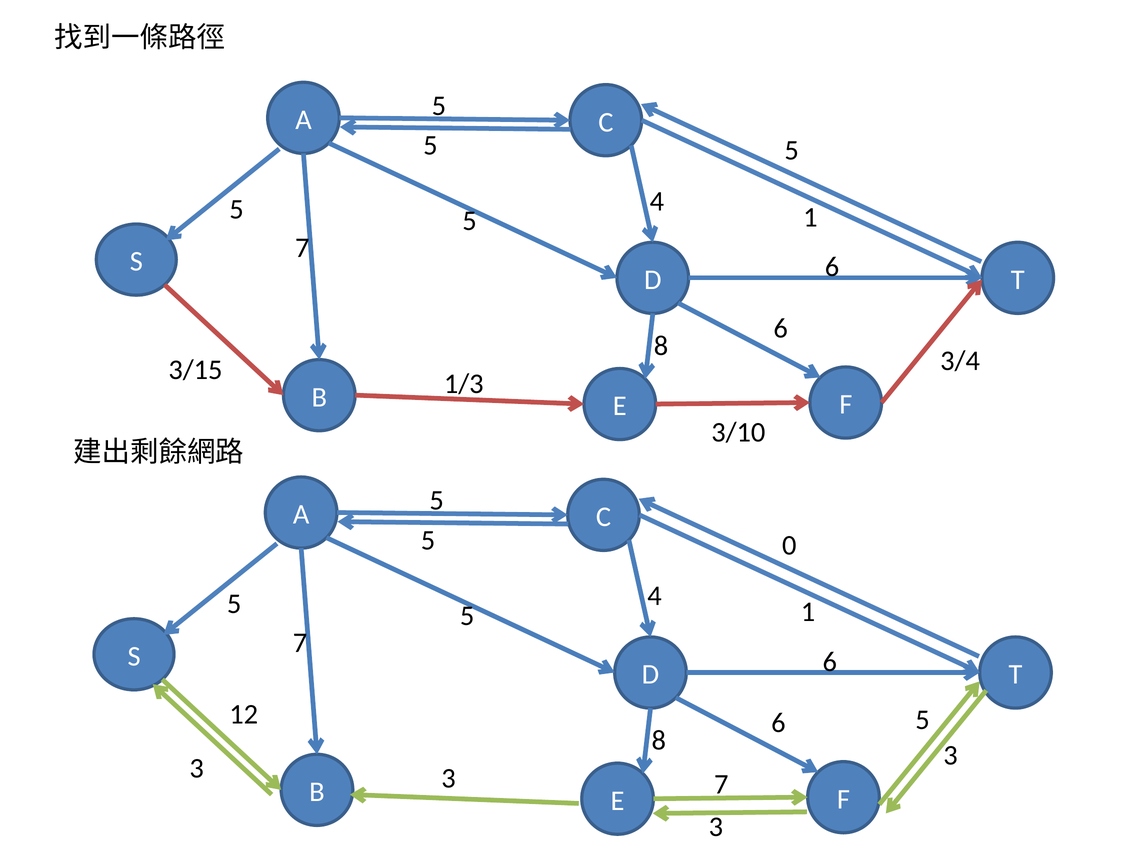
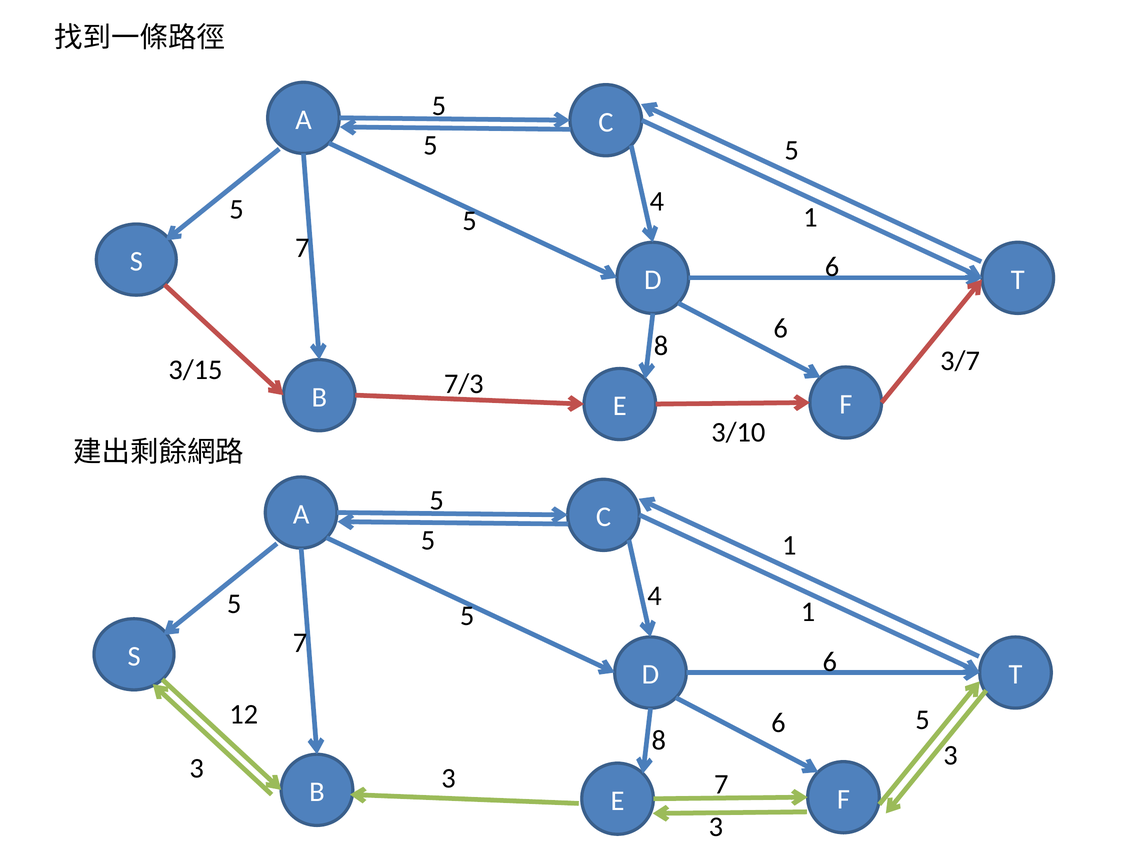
3/4: 3/4 -> 3/7 (960, 360)
1/3: 1/3 -> 7/3 (464, 383)
5 0: 0 -> 1 (789, 545)
